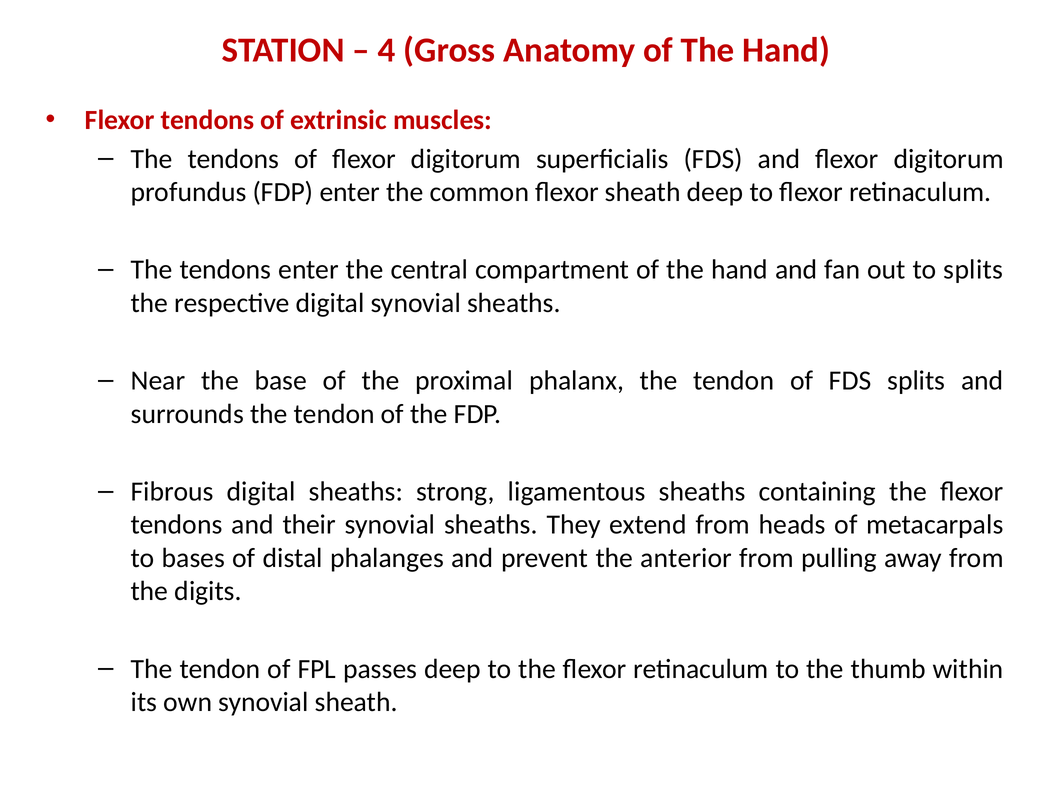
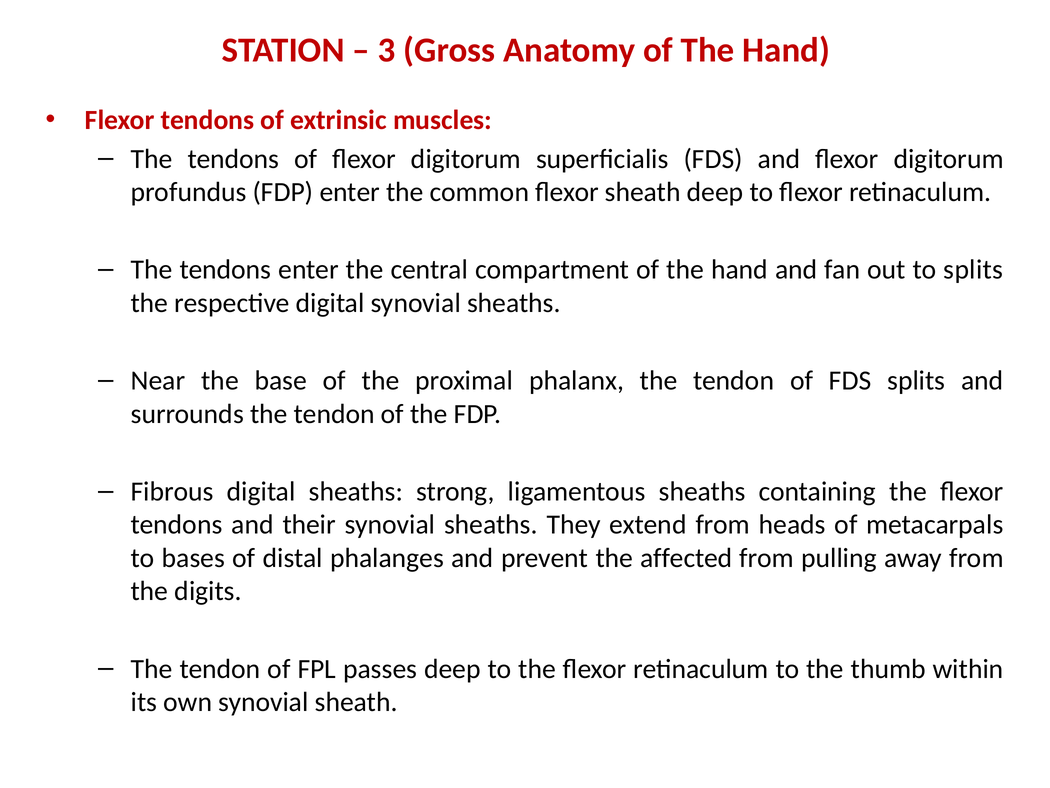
4: 4 -> 3 (387, 50)
anterior: anterior -> affected (686, 558)
